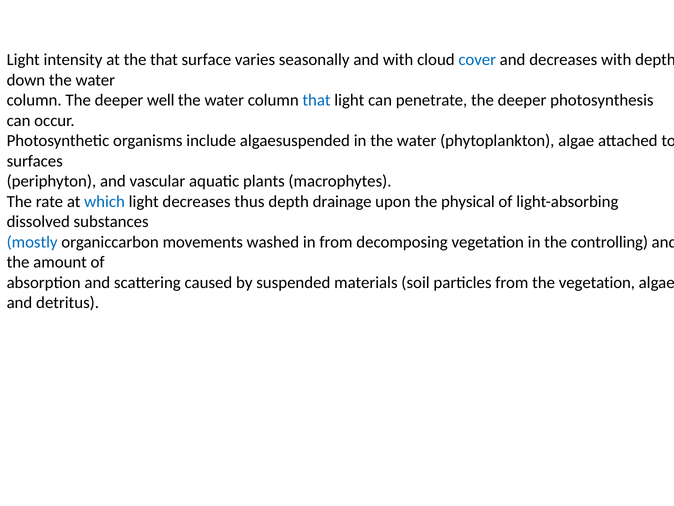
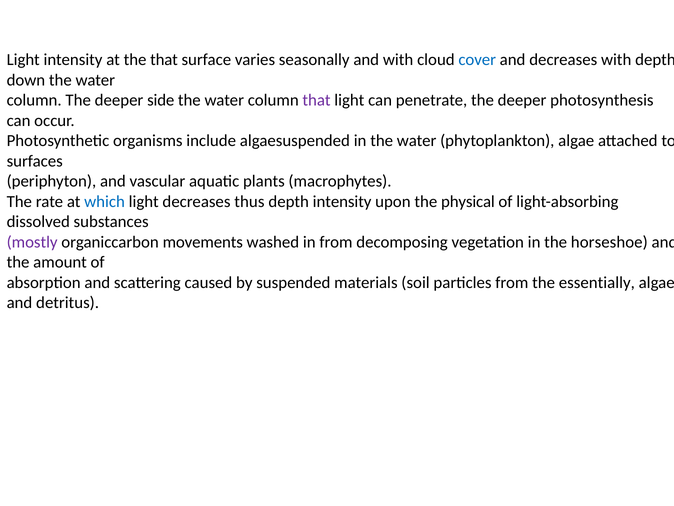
well: well -> side (161, 100)
that colour: blue -> purple (317, 100)
depth drainage: drainage -> intensity (342, 201)
mostly colour: blue -> purple (32, 242)
controlling: controlling -> horseshoe (609, 242)
the vegetation: vegetation -> essentially (597, 282)
